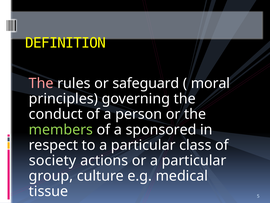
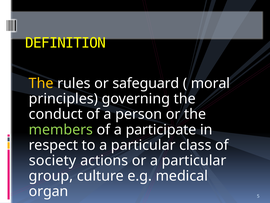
The colour: pink -> yellow (41, 83)
sponsored: sponsored -> participate (161, 129)
tissue: tissue -> organ (49, 191)
